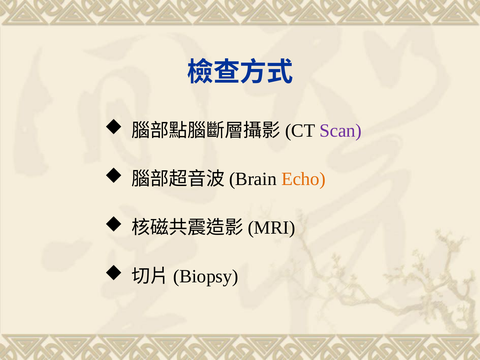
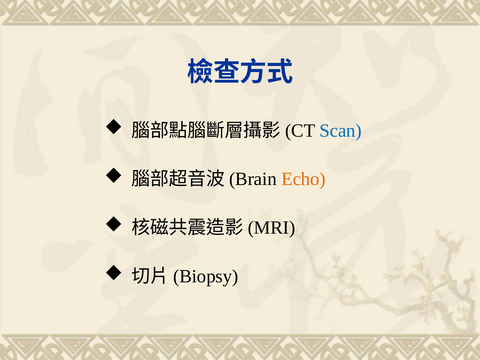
Scan colour: purple -> blue (341, 131)
